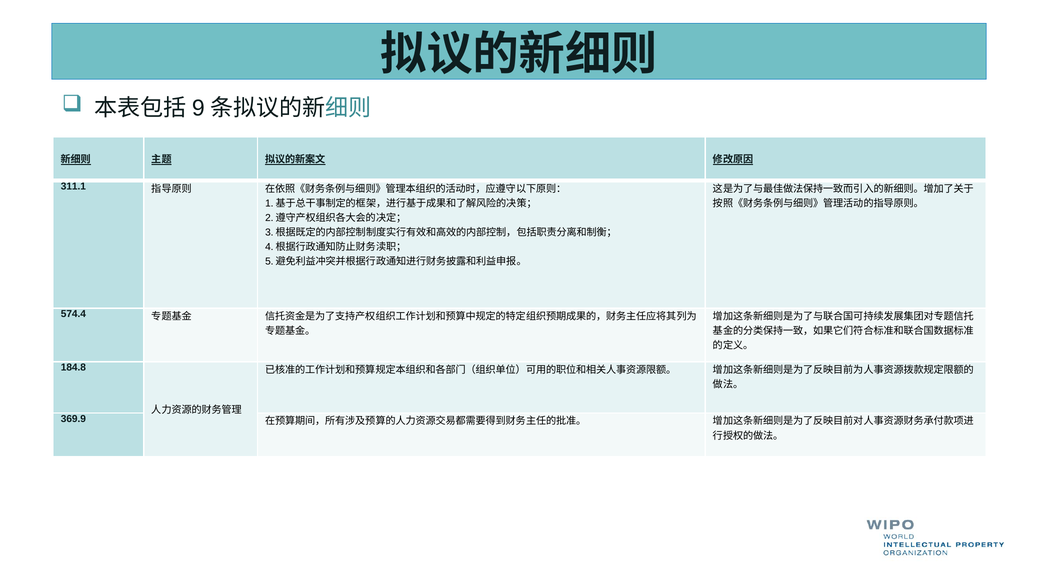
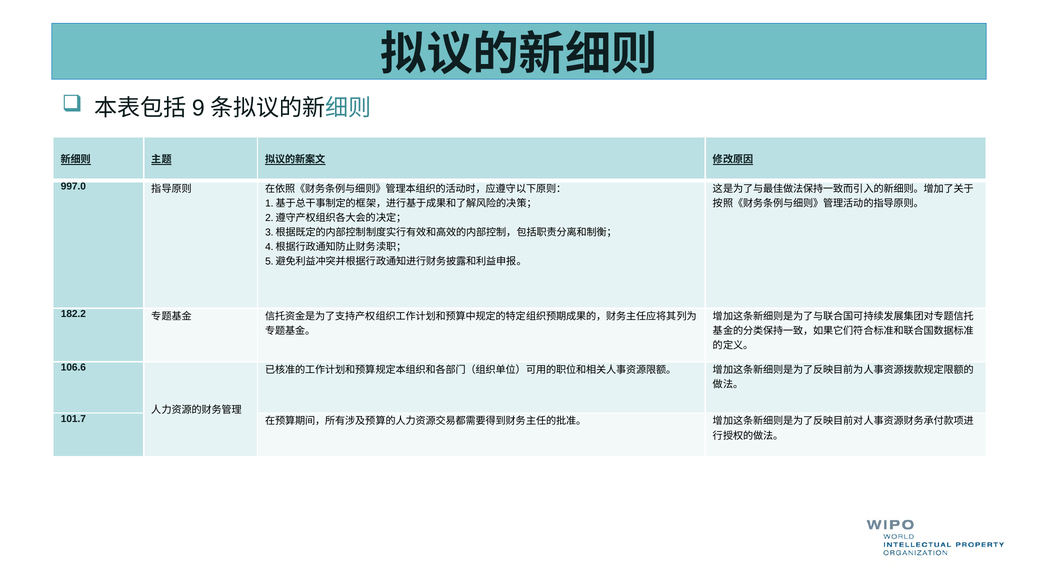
311.1: 311.1 -> 997.0 (73, 186)
574.4: 574.4 -> 182.2 (73, 314)
184.8: 184.8 -> 106.6 (73, 368)
369.9: 369.9 -> 101.7 (73, 419)
